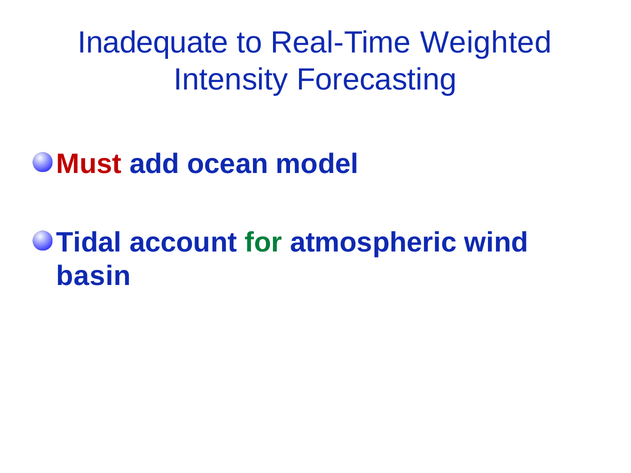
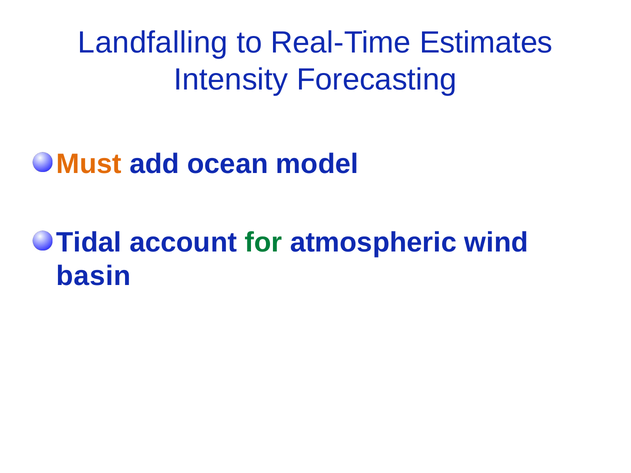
Inadequate: Inadequate -> Landfalling (153, 43)
Weighted: Weighted -> Estimates (486, 43)
Must colour: red -> orange (89, 164)
